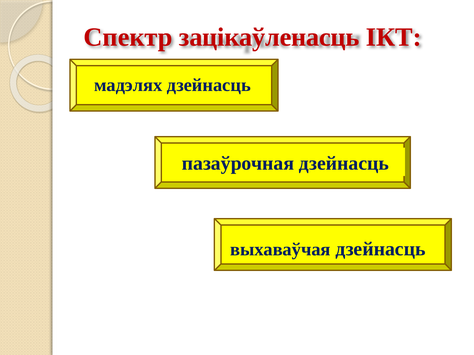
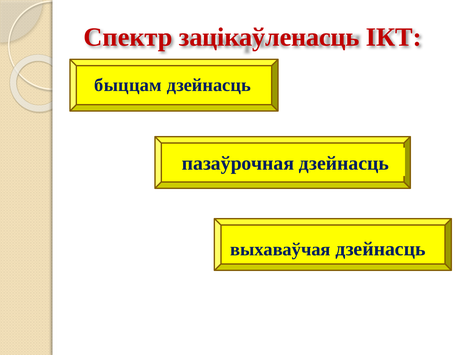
мадэлях: мадэлях -> быццам (128, 85)
